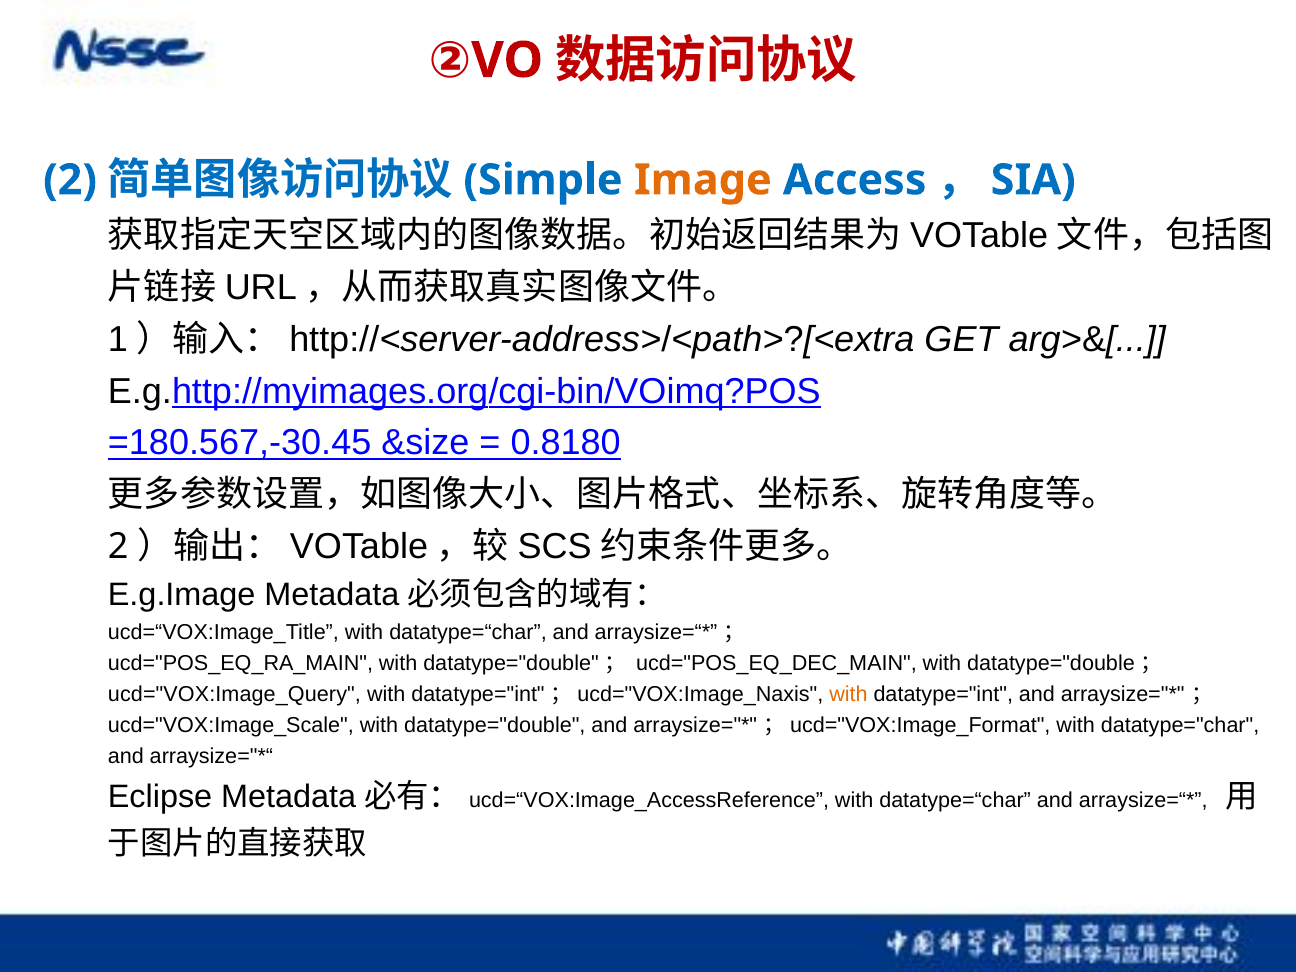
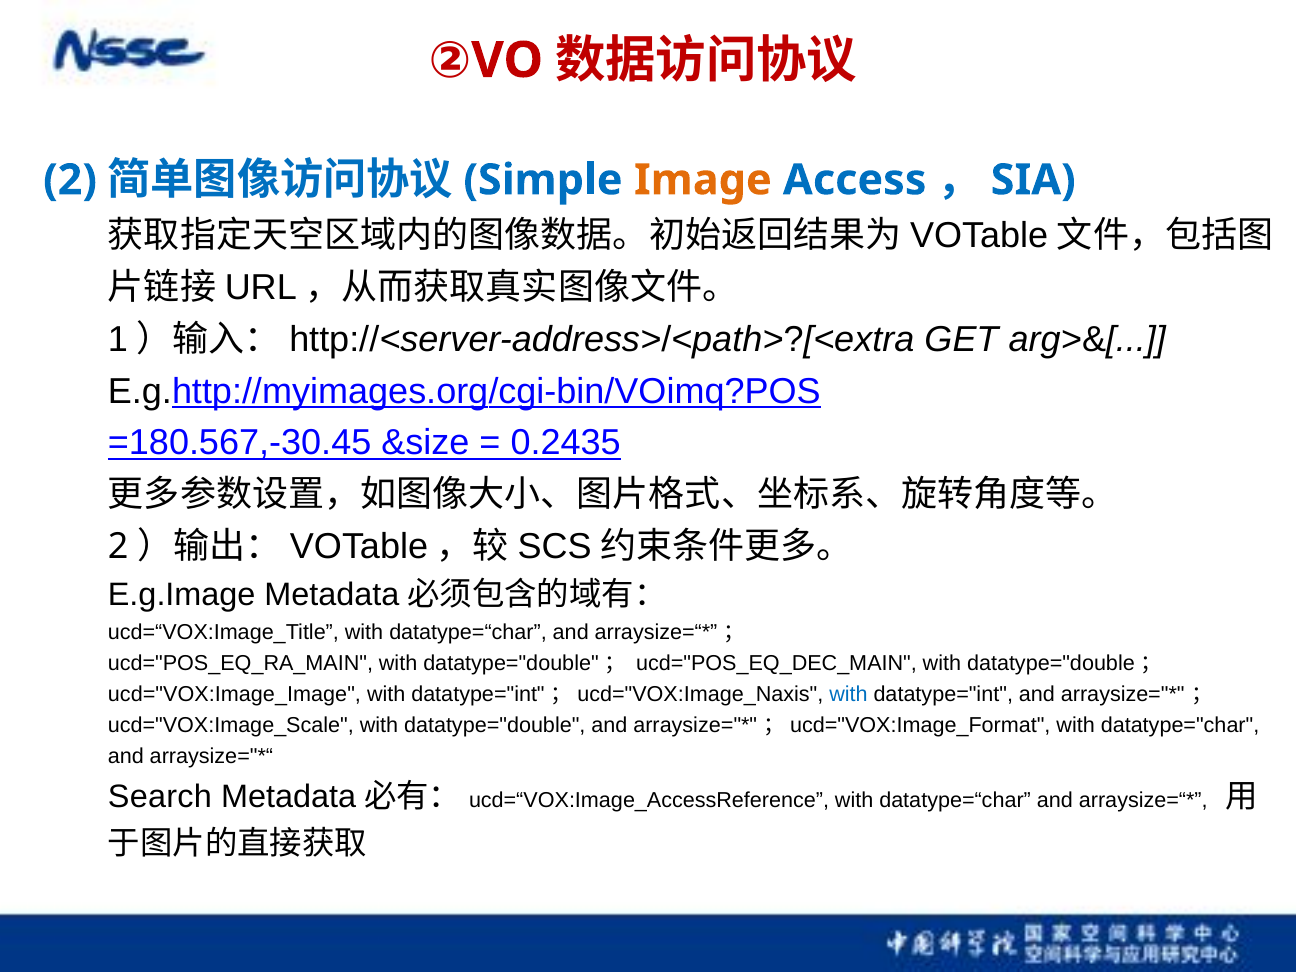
0.8180: 0.8180 -> 0.2435 (566, 443)
ucd="VOX:Image_Query: ucd="VOX:Image_Query -> ucd="VOX:Image_Image (234, 694)
with colour: orange -> blue (848, 694)
Eclipse: Eclipse -> Search (160, 797)
